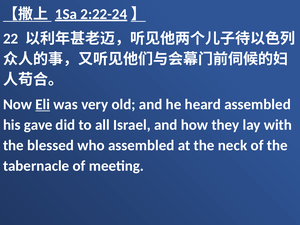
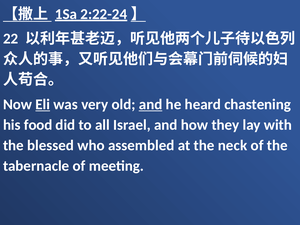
and underline: none -> present (151, 104)
heard assembled: assembled -> chastening (258, 104)
gave: gave -> food (38, 125)
